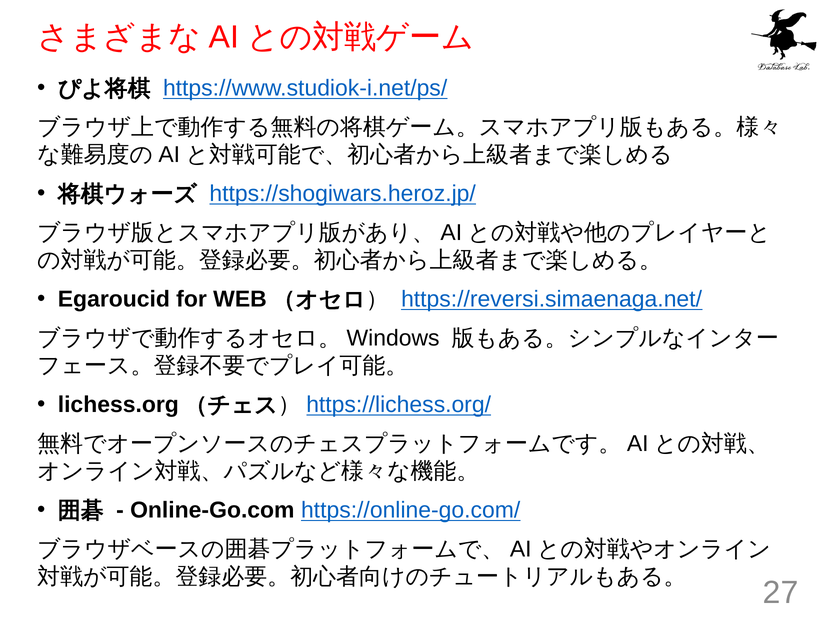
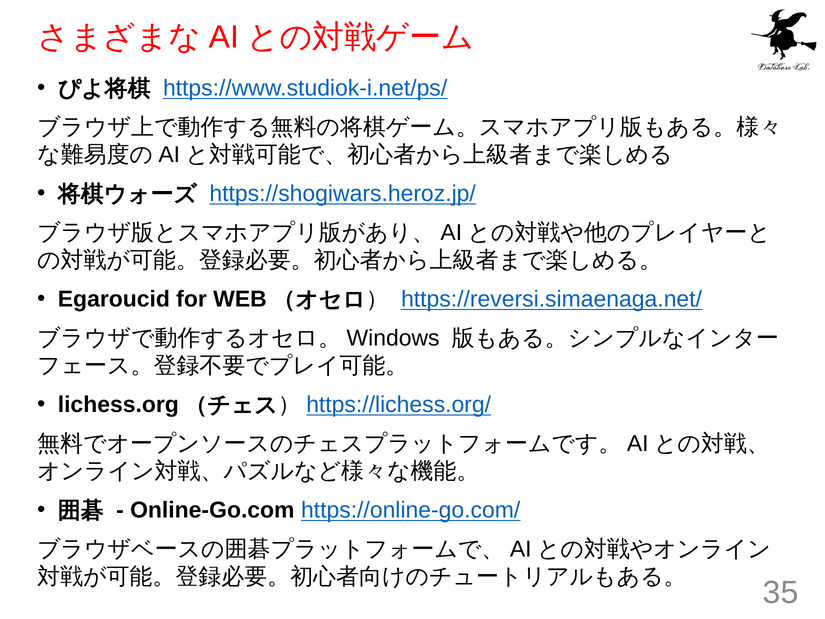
27: 27 -> 35 (781, 592)
